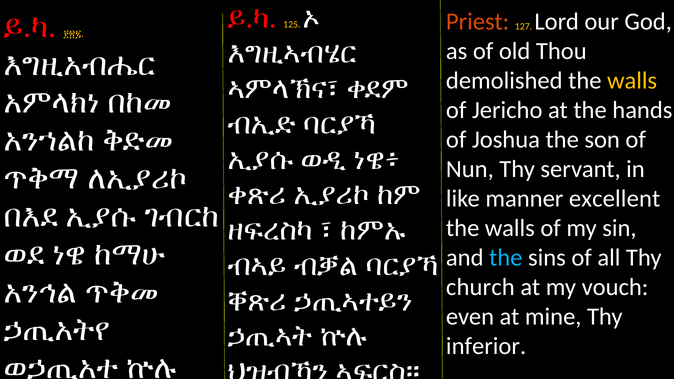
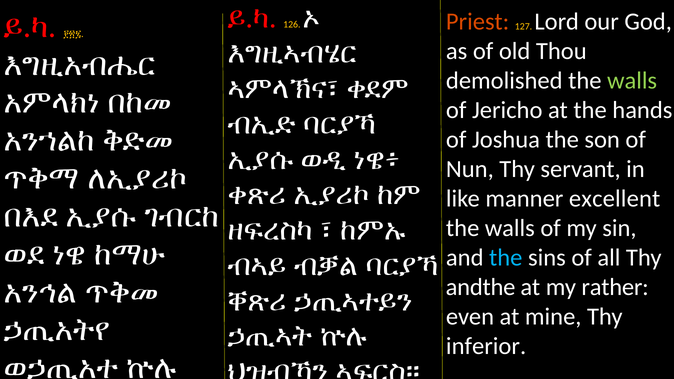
125: 125 -> 126 (292, 24)
walls colour: yellow -> light green (632, 81)
church: church -> andthe (481, 287)
vouch: vouch -> rather (615, 287)
